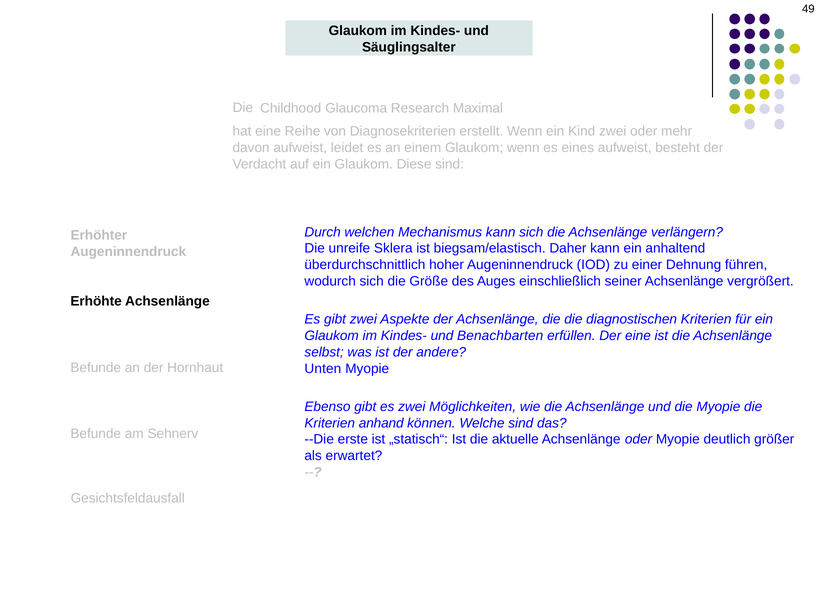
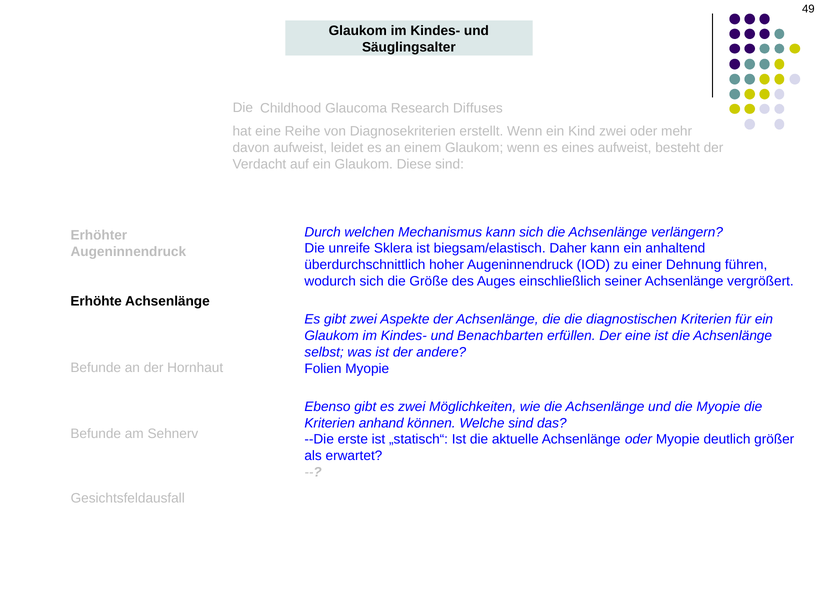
Maximal: Maximal -> Diffuses (478, 108)
Unten: Unten -> Folien (323, 368)
